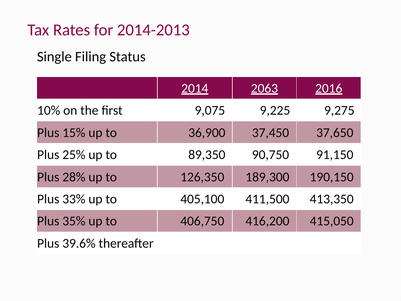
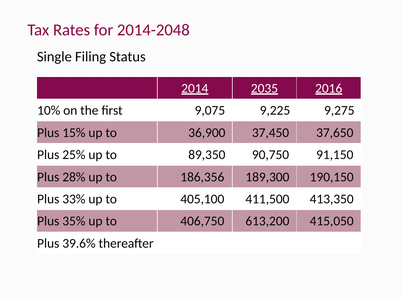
2014-2013: 2014-2013 -> 2014-2048 (153, 30)
2063: 2063 -> 2035 (264, 88)
126,350: 126,350 -> 186,356 (202, 177)
416,200: 416,200 -> 613,200 (267, 221)
